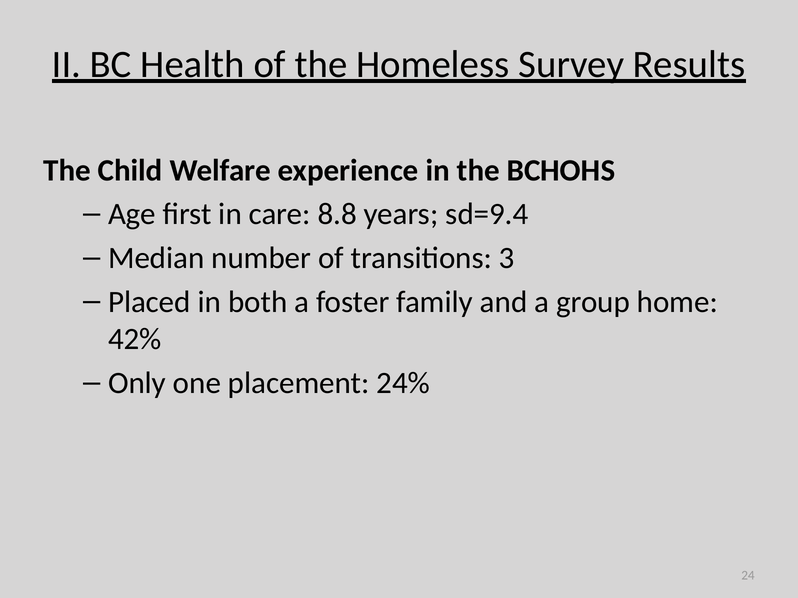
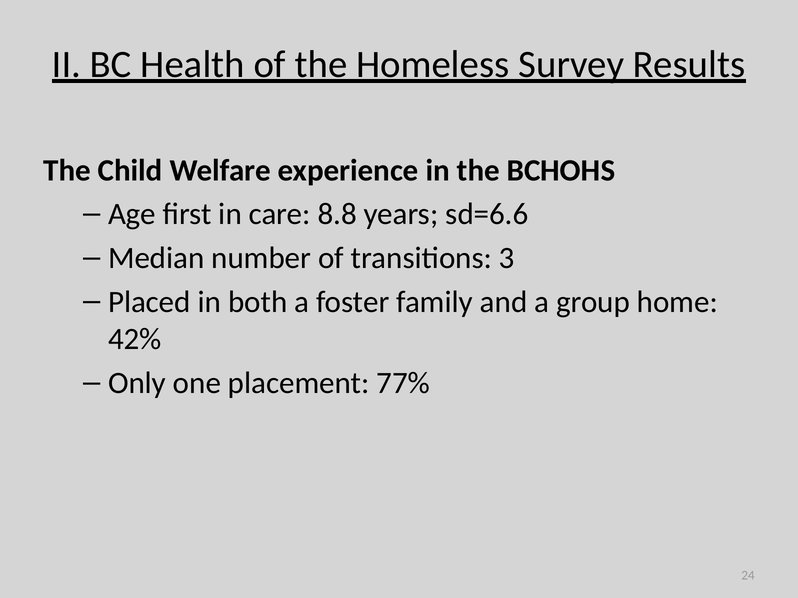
sd=9.4: sd=9.4 -> sd=6.6 (487, 214)
24%: 24% -> 77% (403, 383)
